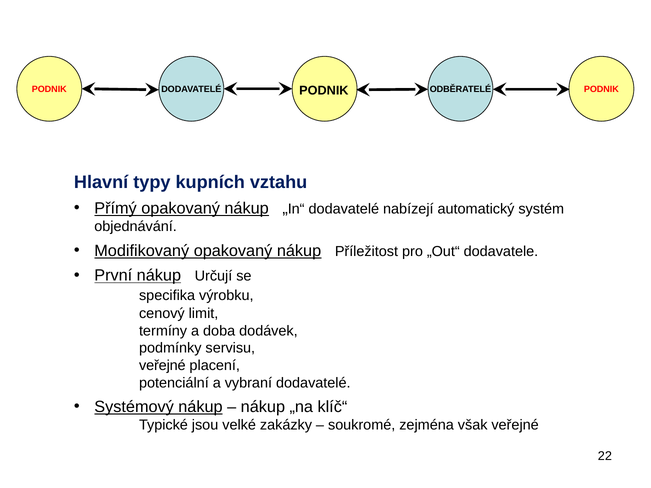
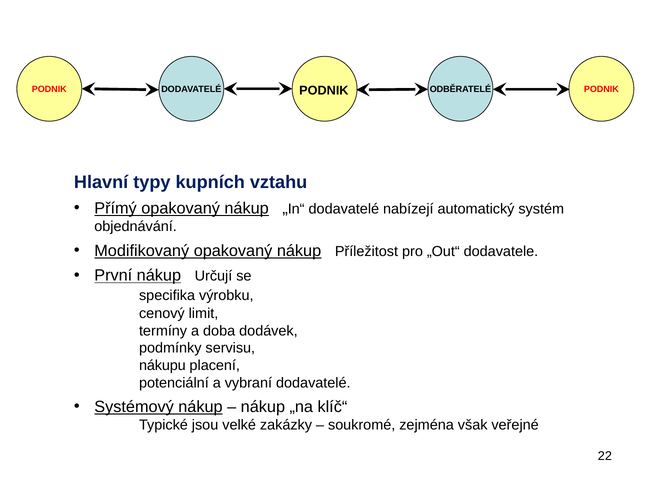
veřejné: veřejné -> nákupu (162, 366)
